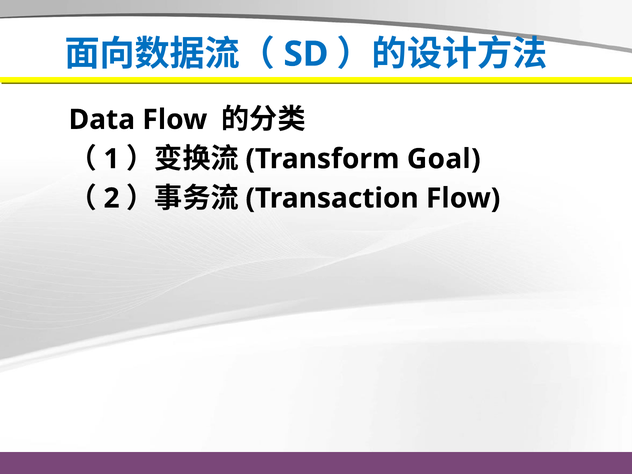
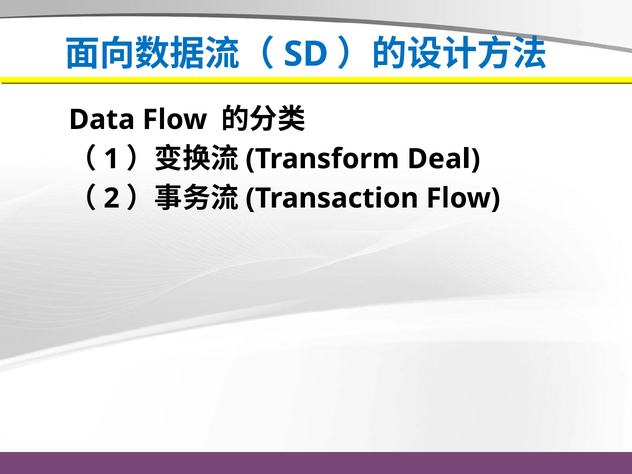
Goal: Goal -> Deal (444, 159)
